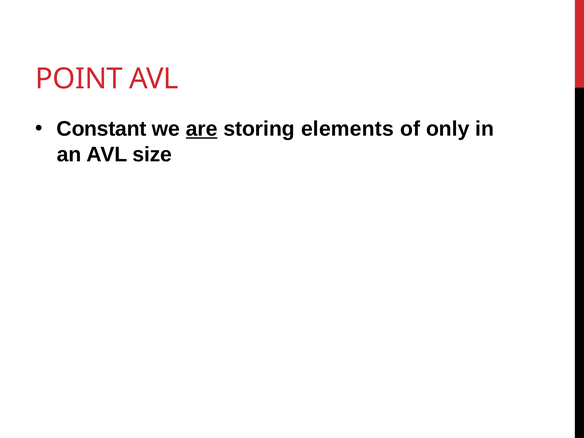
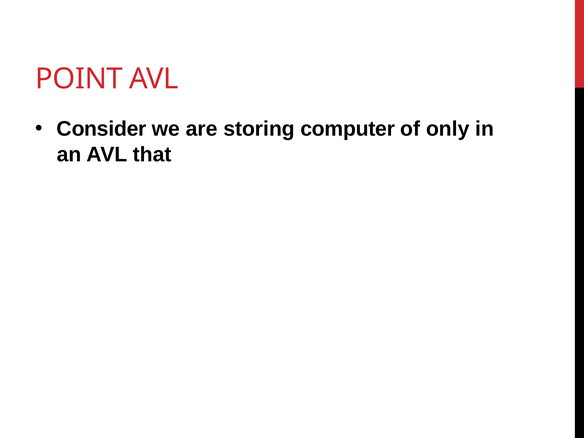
Constant: Constant -> Consider (102, 129)
are underline: present -> none (202, 129)
elements: elements -> computer (348, 129)
size: size -> that (152, 154)
